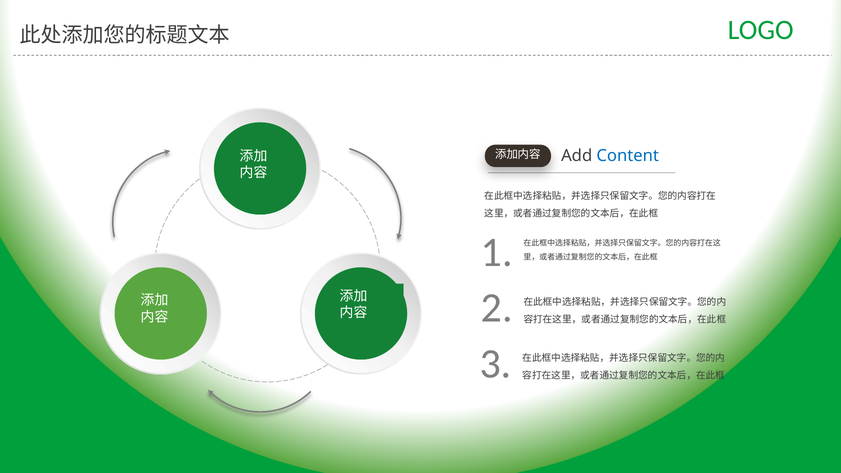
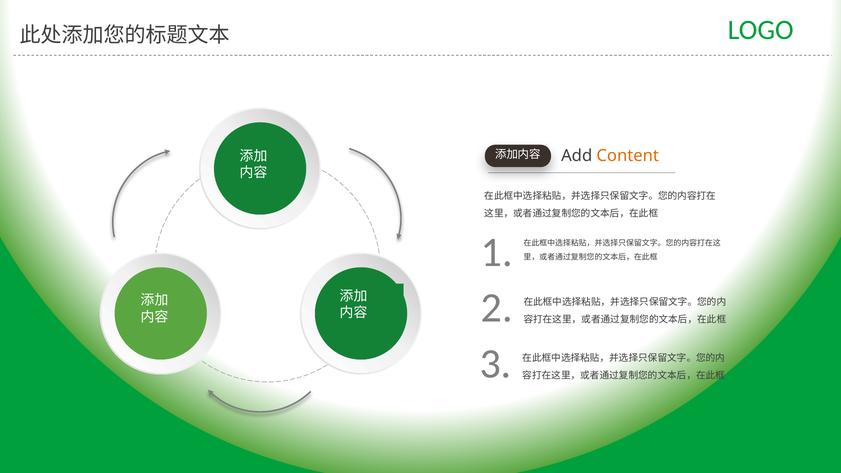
Content colour: blue -> orange (628, 156)
